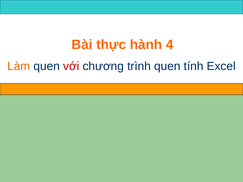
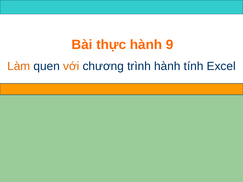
4: 4 -> 9 (170, 45)
với colour: red -> orange (71, 66)
trình quen: quen -> hành (167, 66)
